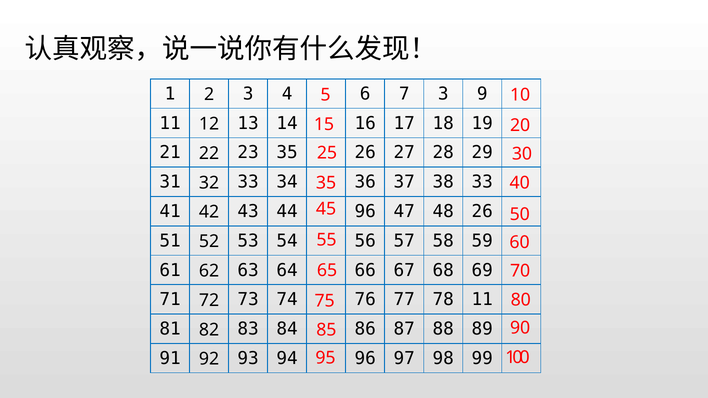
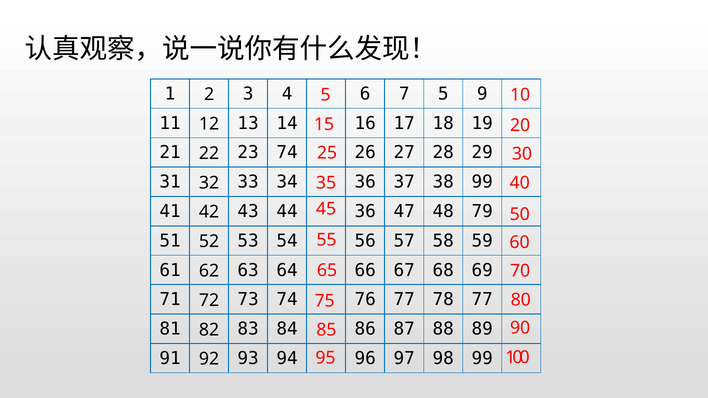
7 3: 3 -> 5 (443, 94)
23 35: 35 -> 74 (287, 153)
38 33: 33 -> 99 (482, 182)
44 96: 96 -> 36 (365, 212)
48 26: 26 -> 79 (482, 212)
78 11: 11 -> 77 (482, 300)
